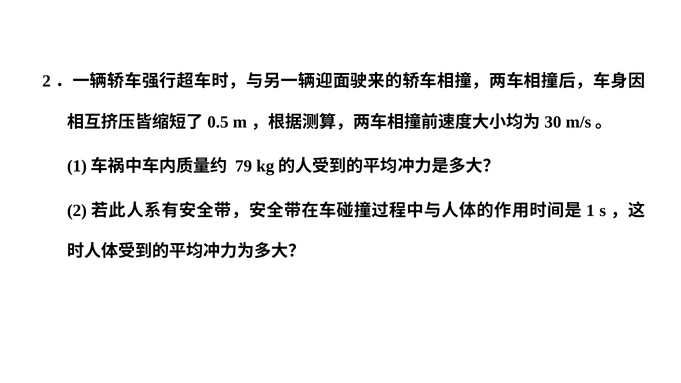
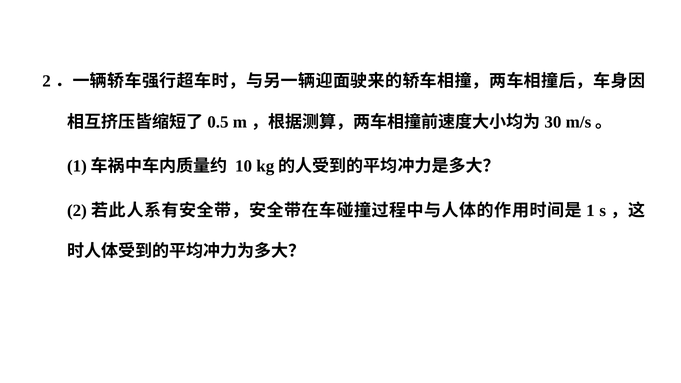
79: 79 -> 10 (244, 166)
